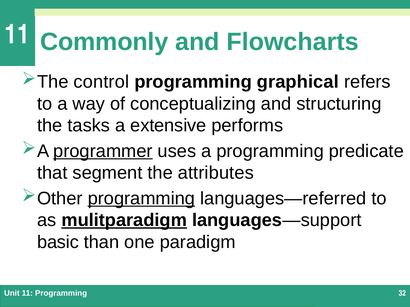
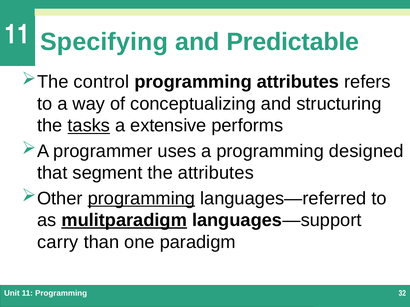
Commonly: Commonly -> Specifying (104, 42)
Flowcharts: Flowcharts -> Predictable (293, 42)
programming graphical: graphical -> attributes (298, 82)
tasks underline: none -> present (89, 126)
programmer underline: present -> none (103, 151)
predicate: predicate -> designed (366, 151)
basic: basic -> carry (58, 242)
